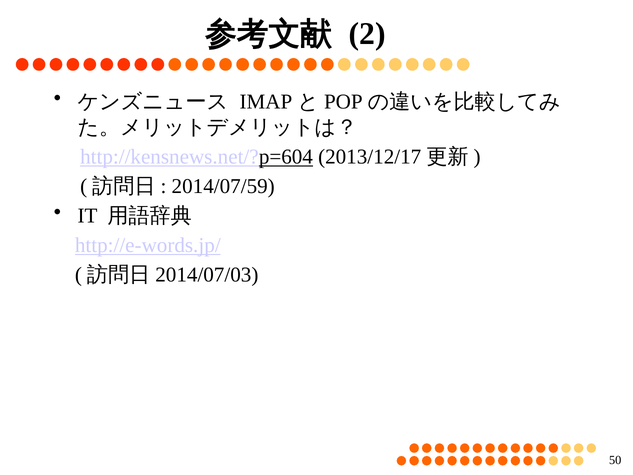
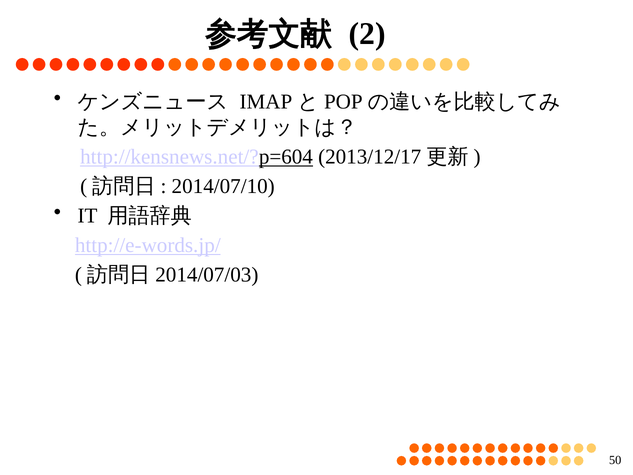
2014/07/59: 2014/07/59 -> 2014/07/10 (223, 186)
